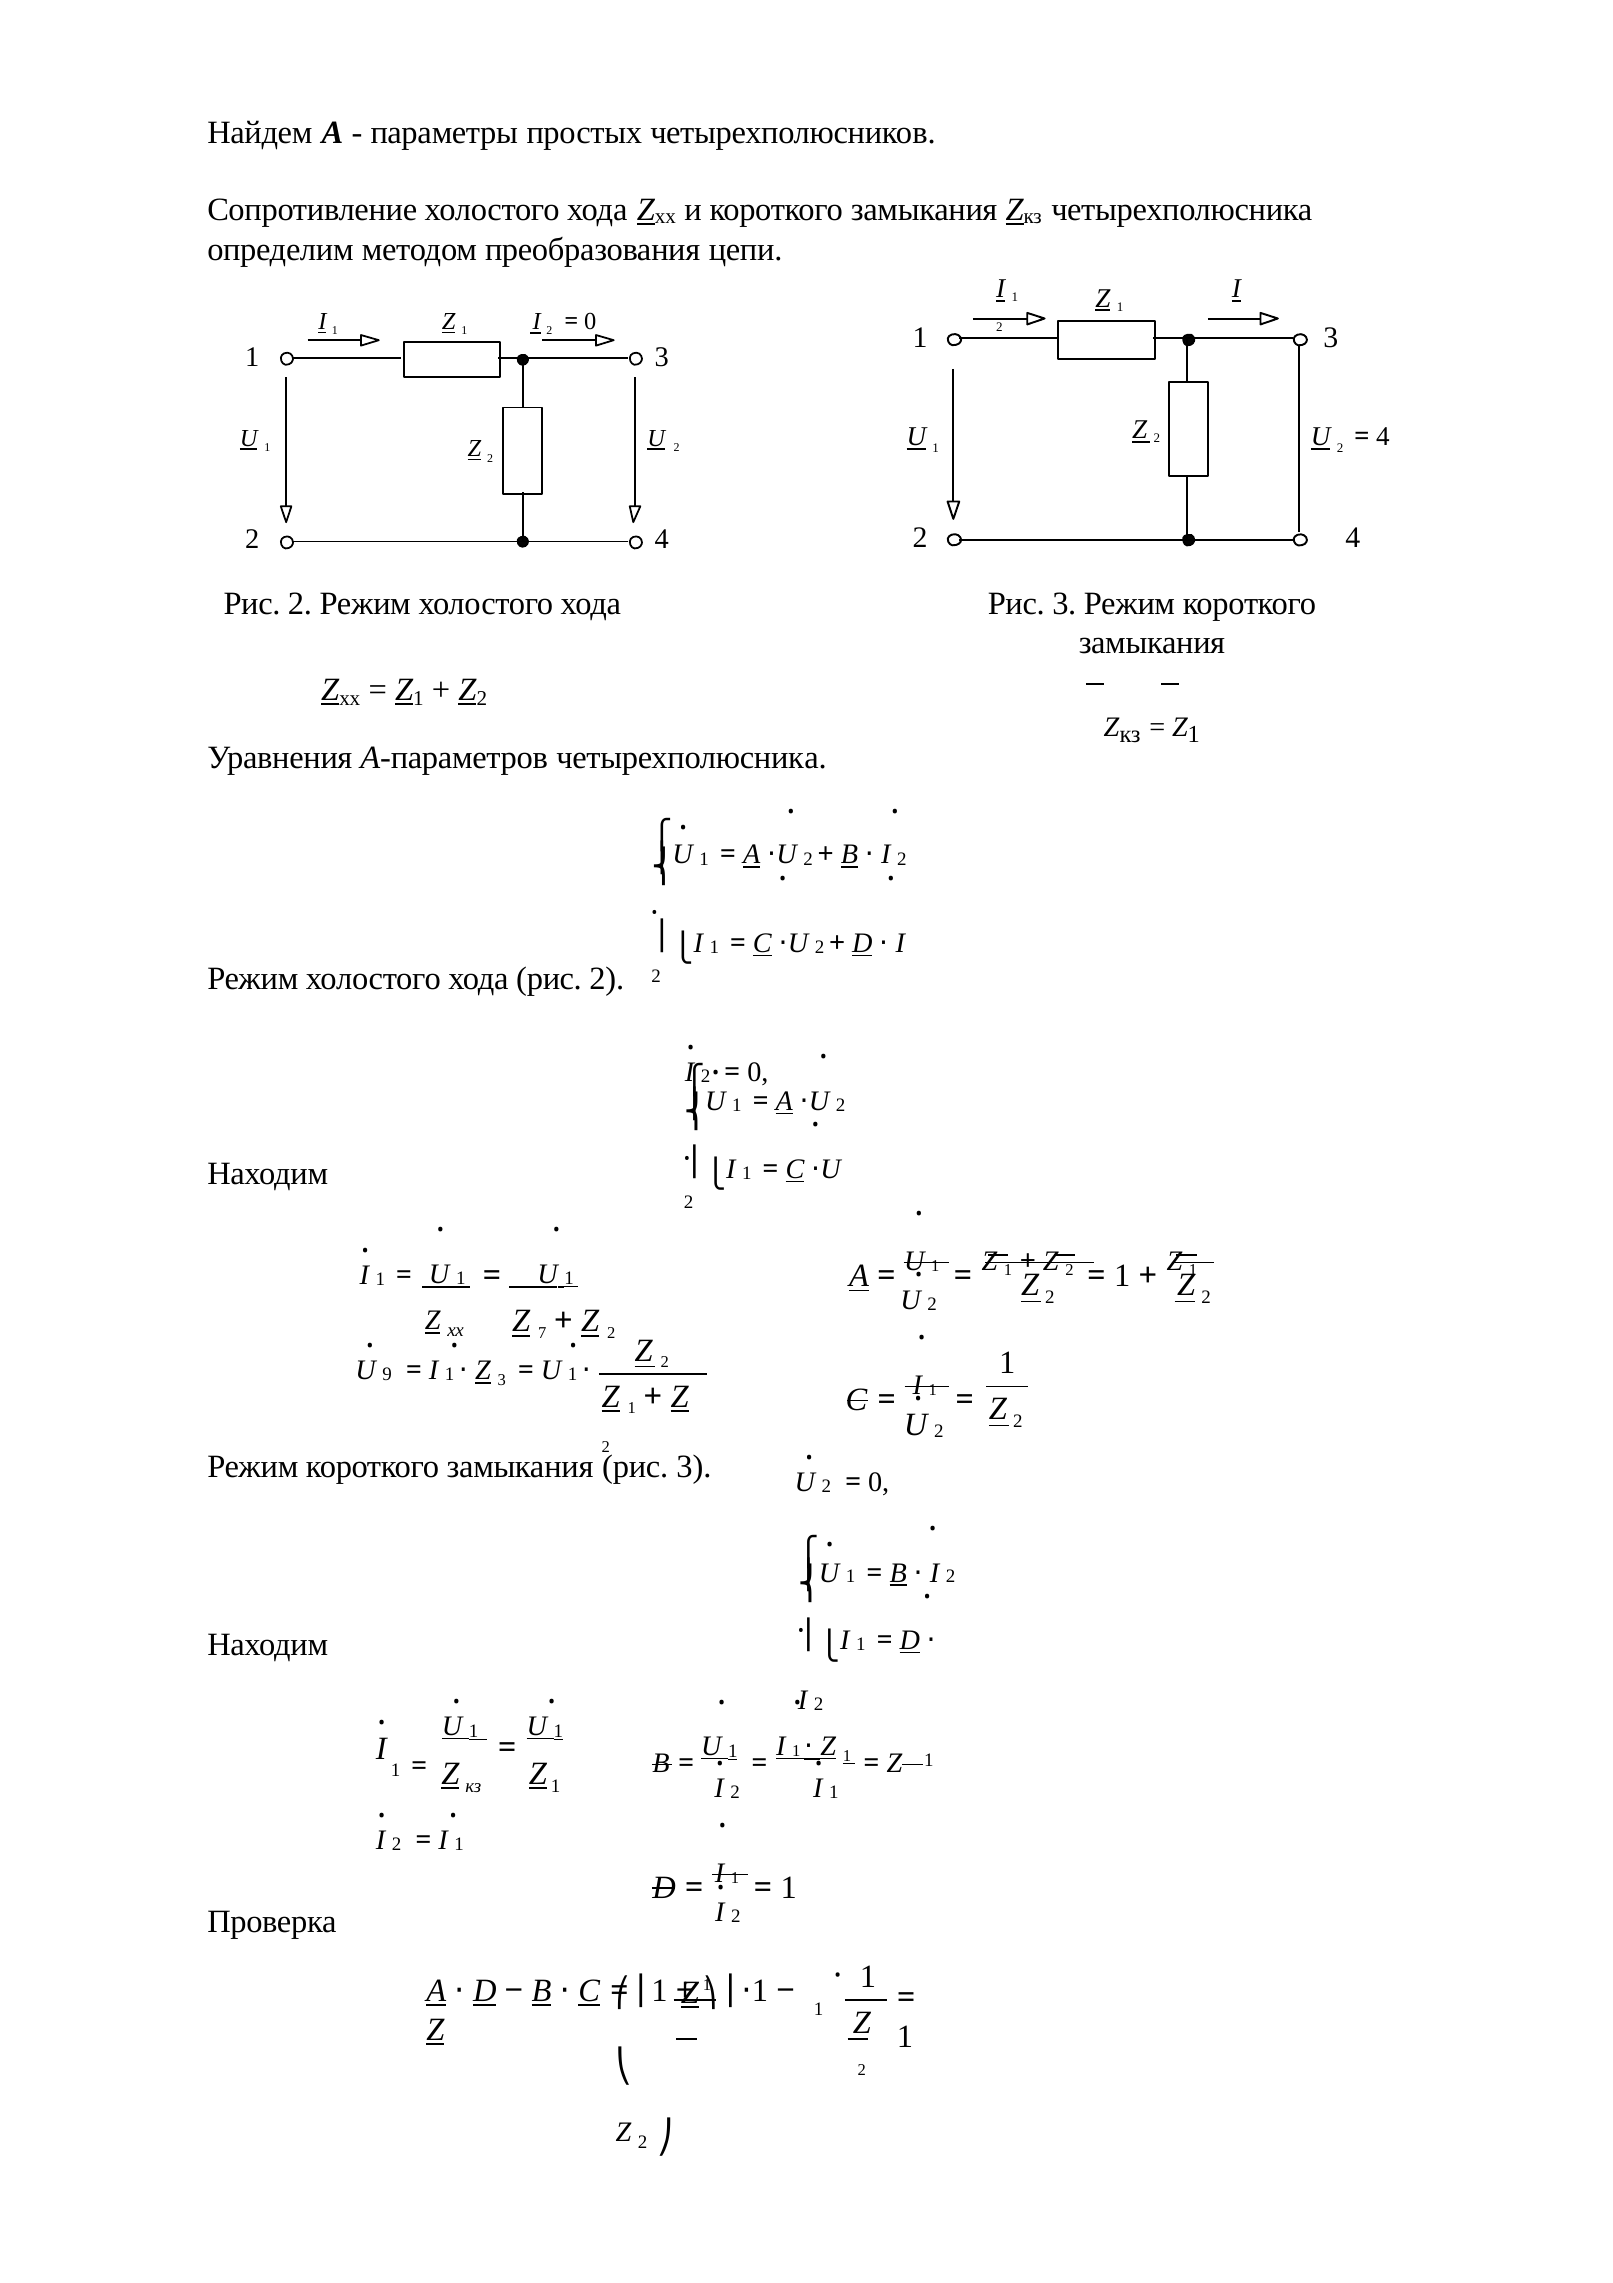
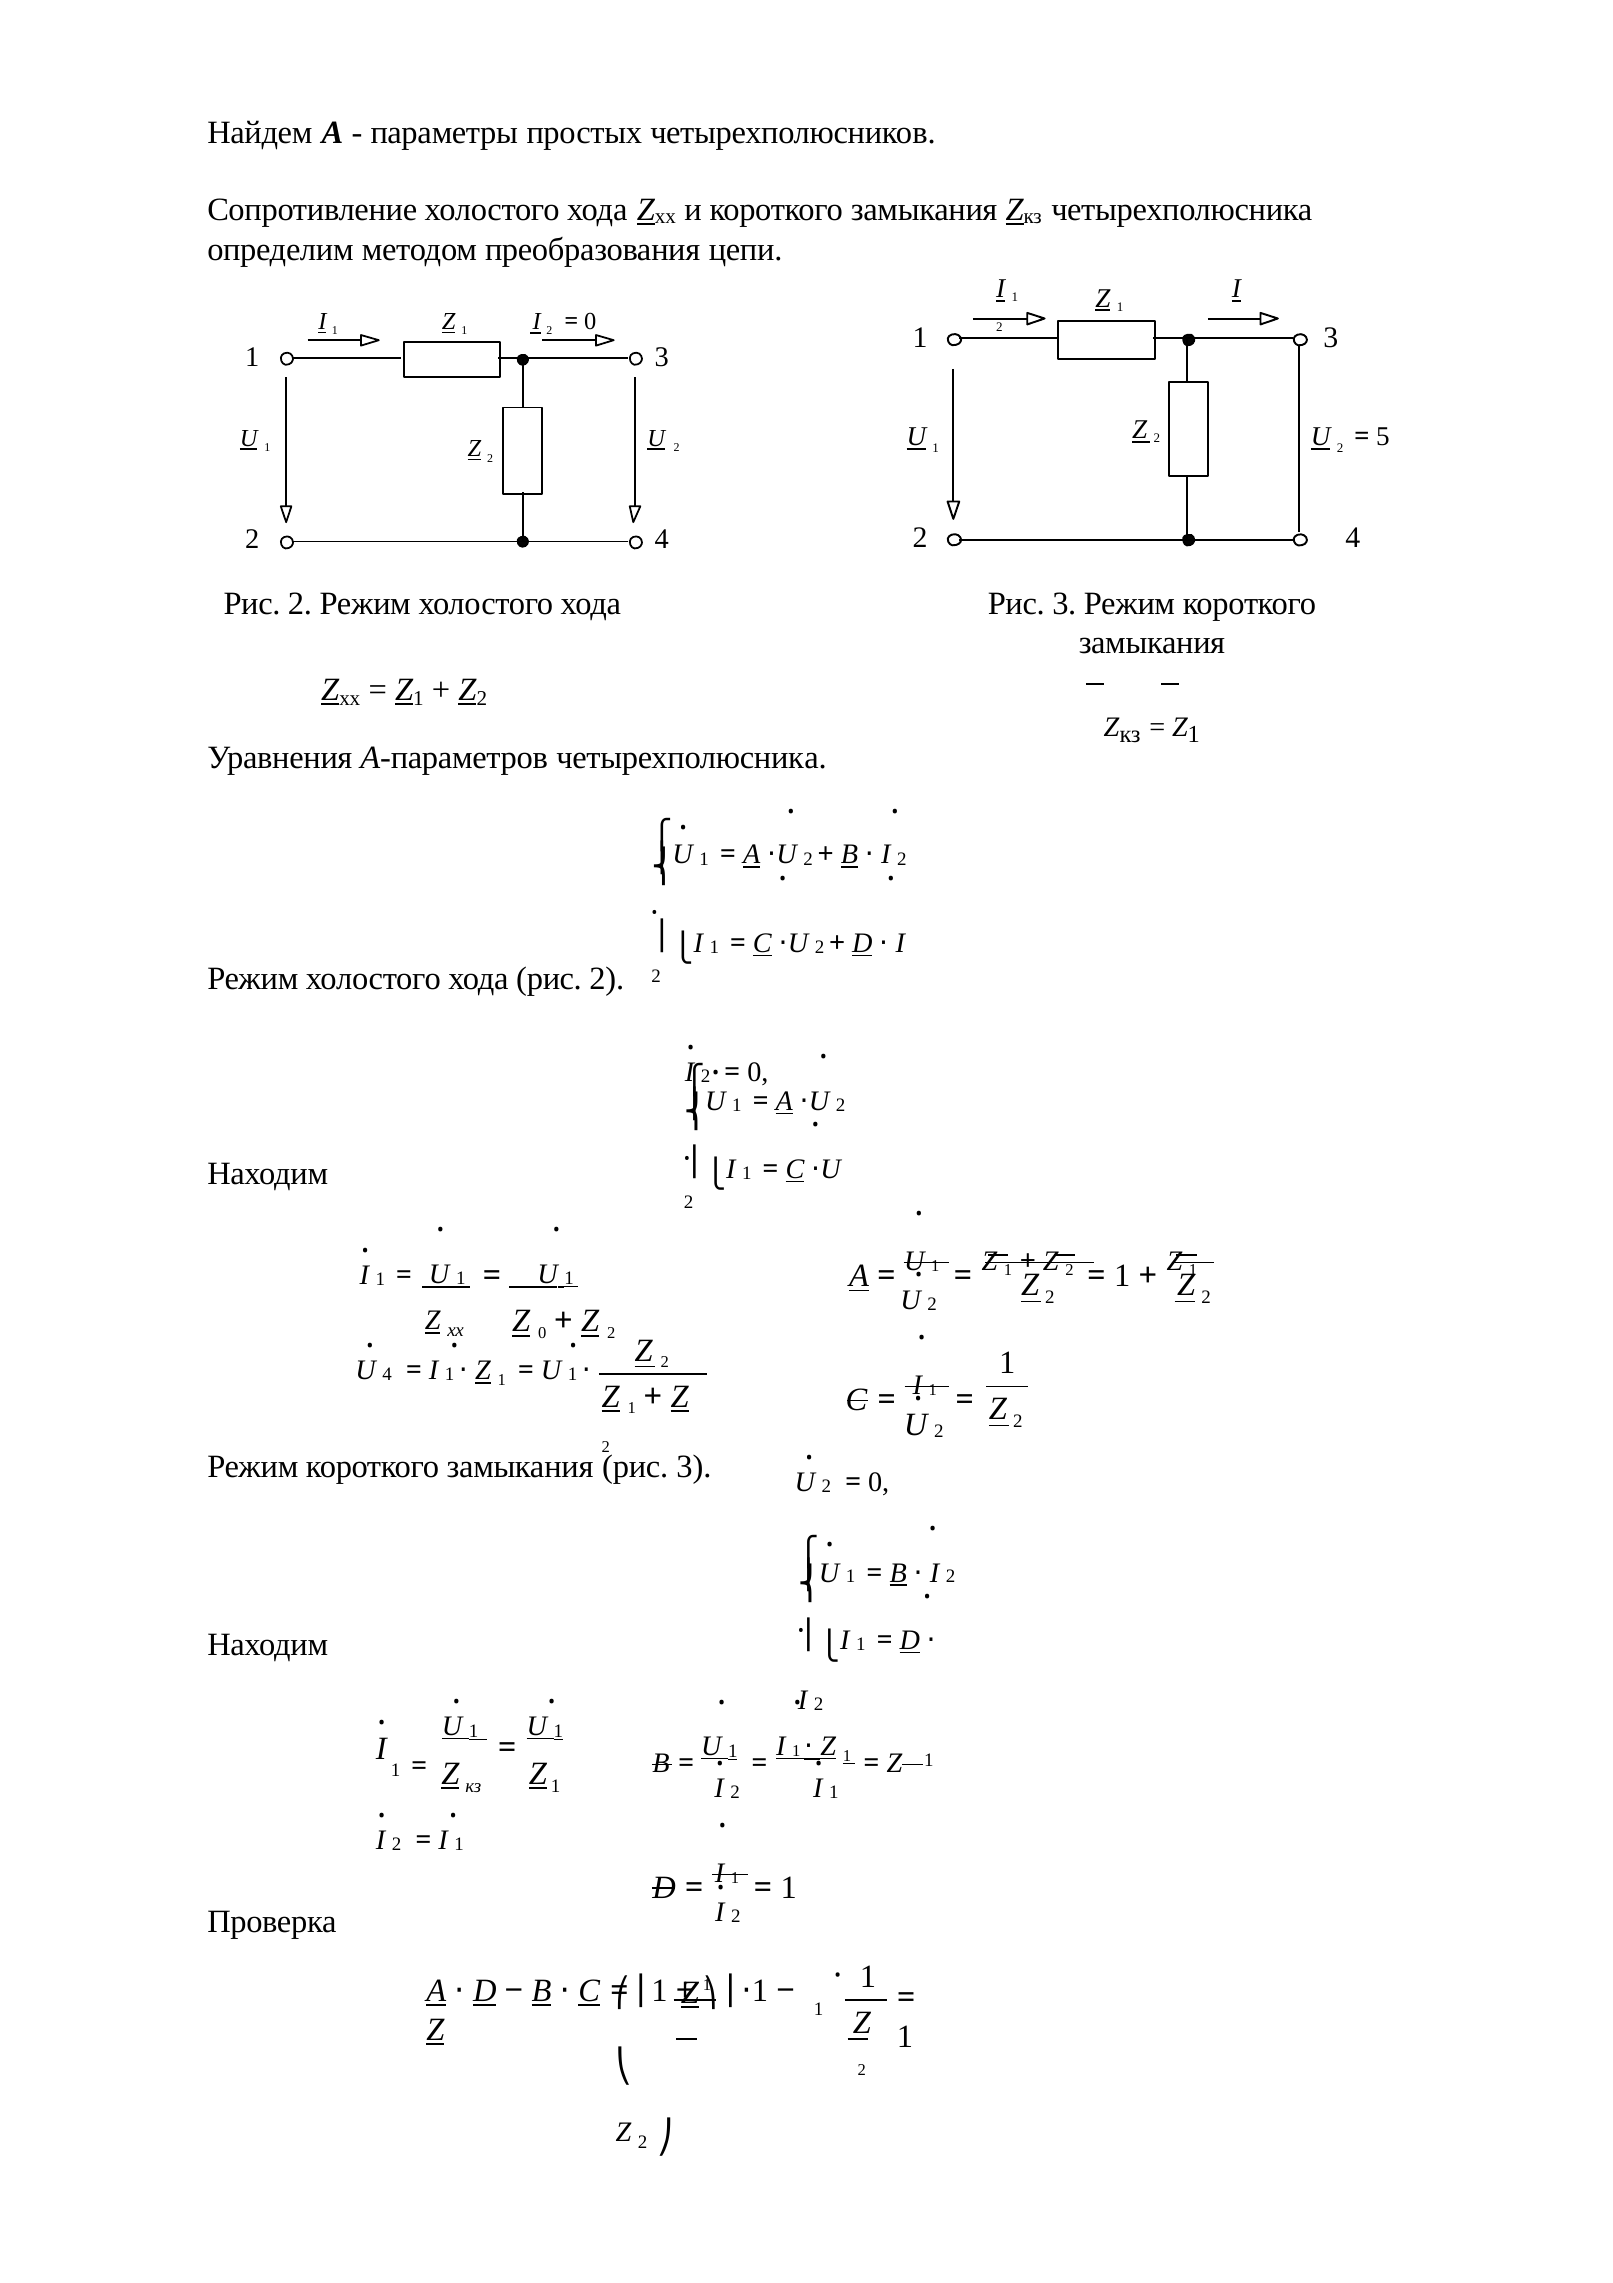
4: 4 -> 5 (1383, 437)
Z 7: 7 -> 0 (542, 1333)
U 9: 9 -> 4 (387, 1374)
3: 3 -> 1 (502, 1379)
